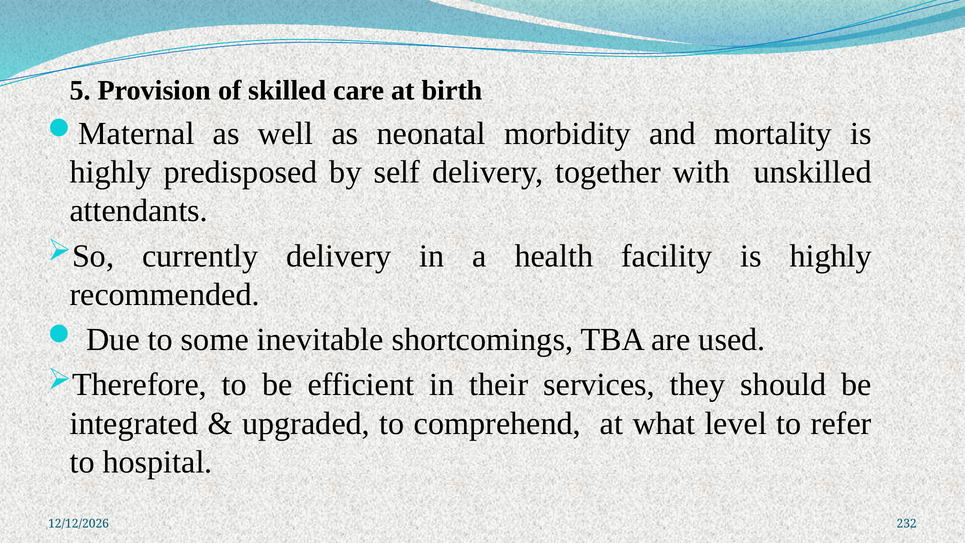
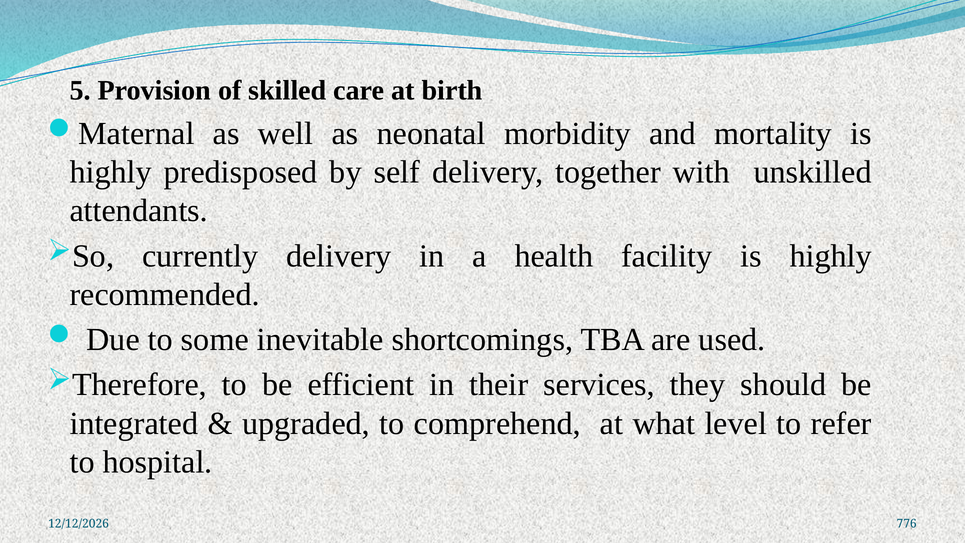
232: 232 -> 776 (907, 524)
